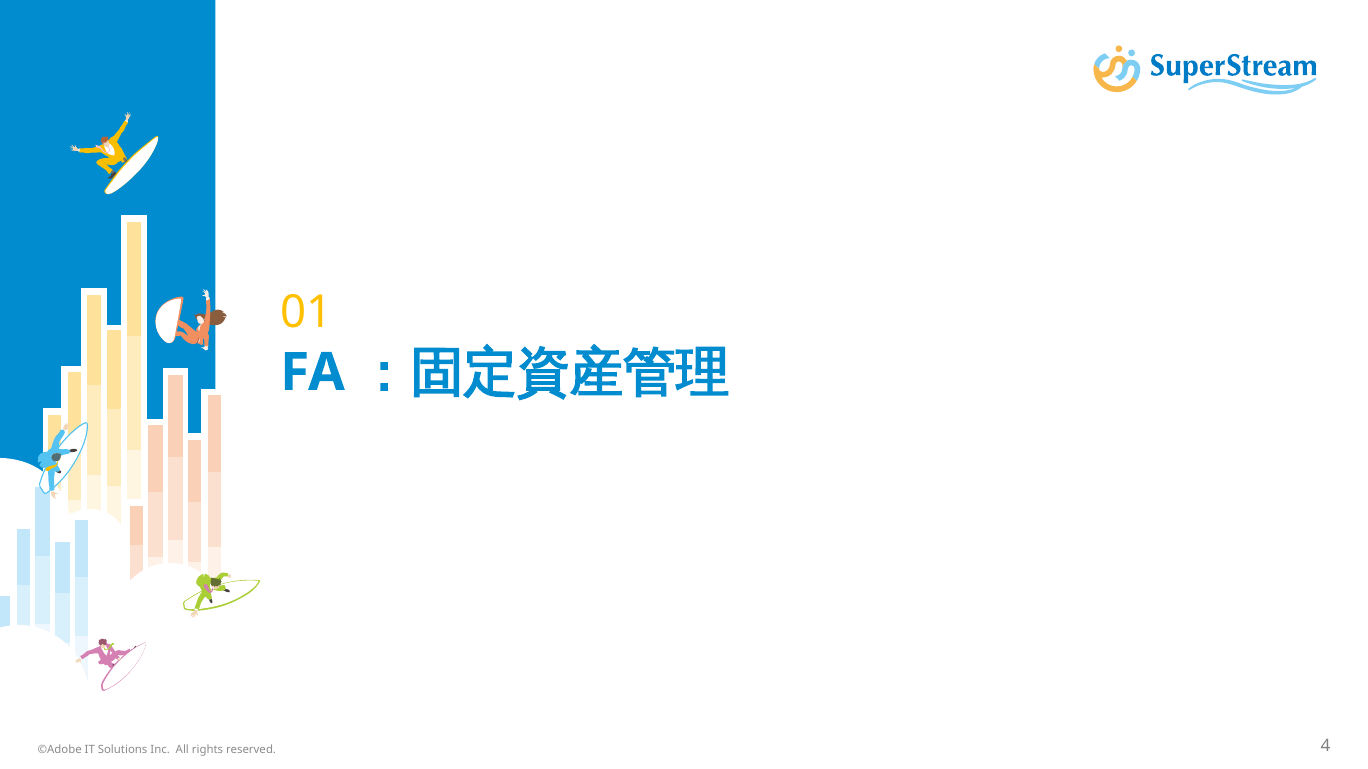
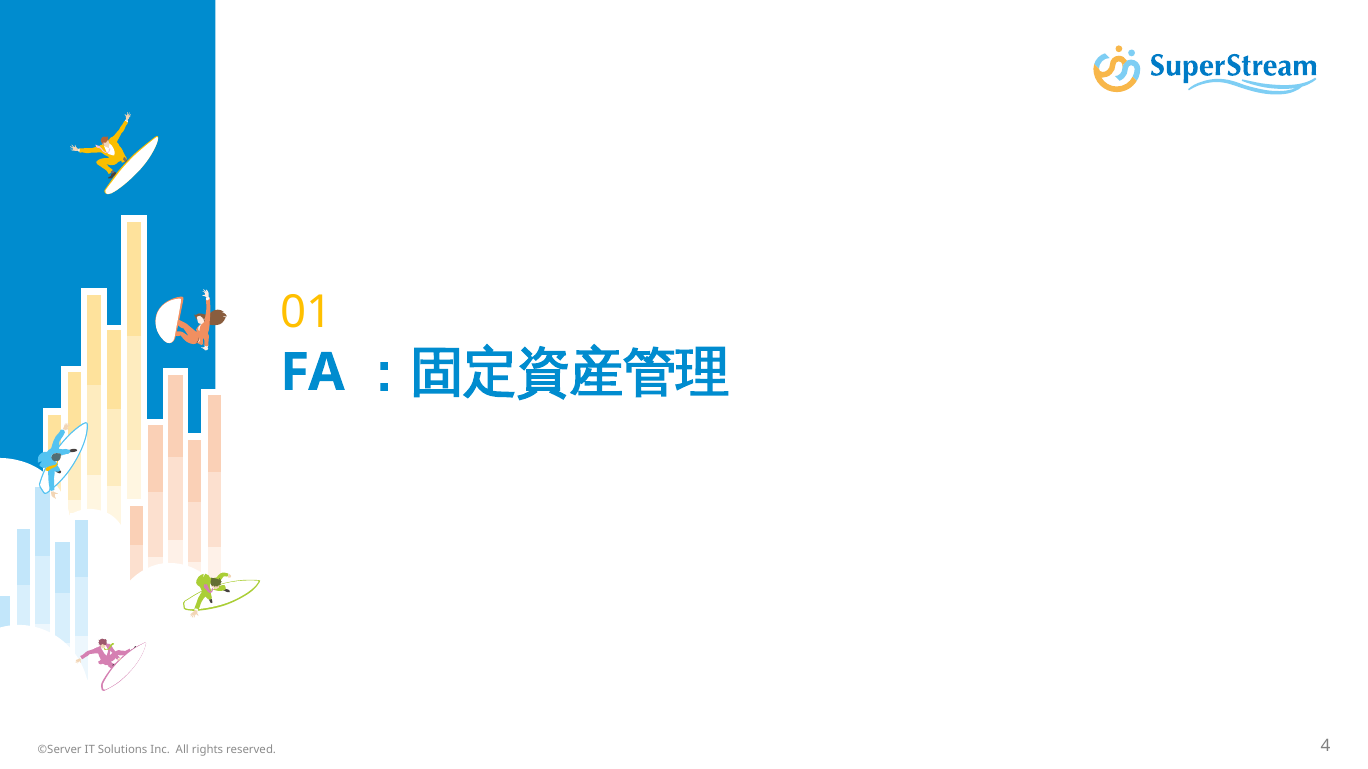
©Adobe: ©Adobe -> ©Server (60, 750)
